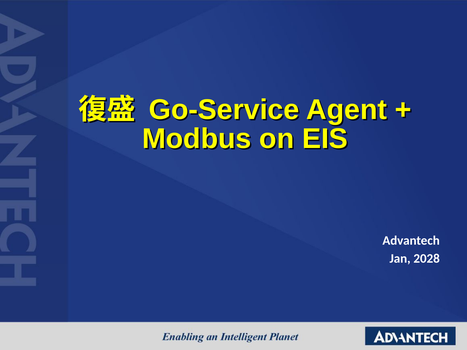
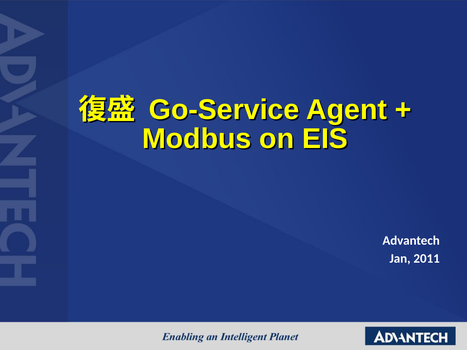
2028: 2028 -> 2011 (427, 259)
